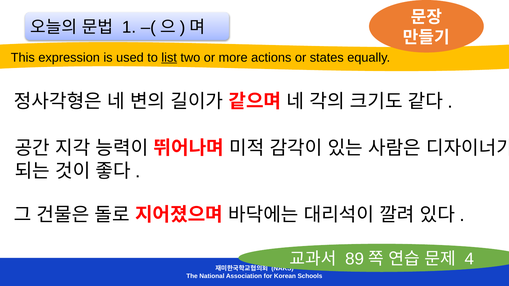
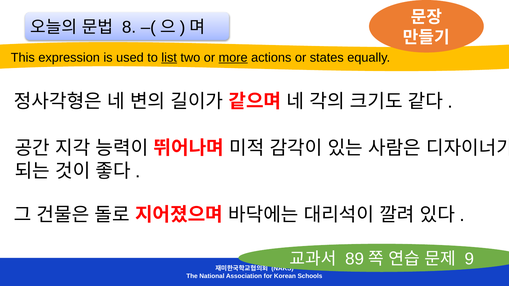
1: 1 -> 8 (129, 27)
more underline: none -> present (233, 58)
4: 4 -> 9 (469, 259)
